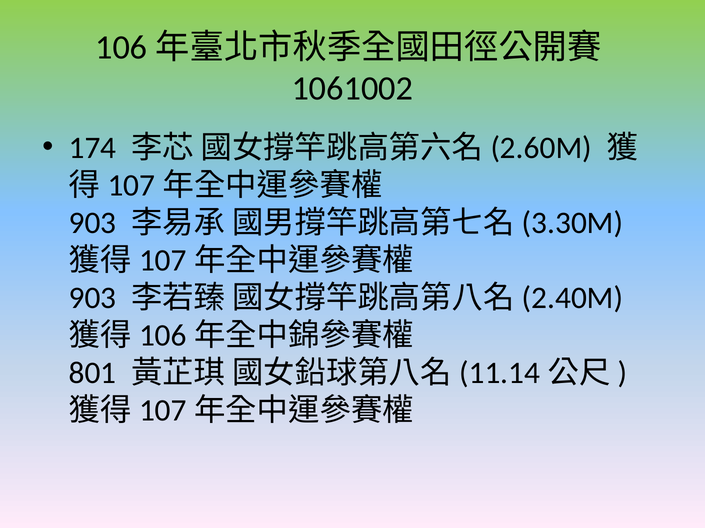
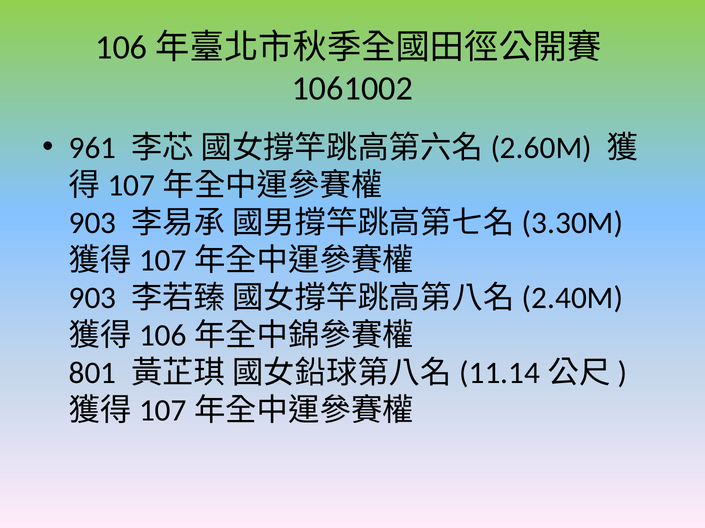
174: 174 -> 961 (93, 148)
